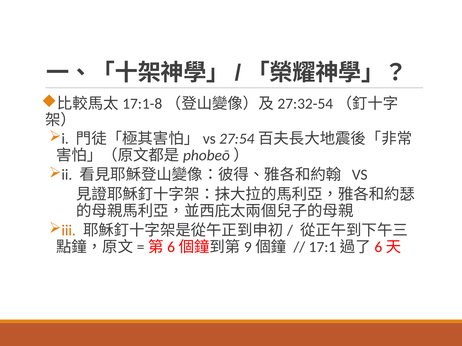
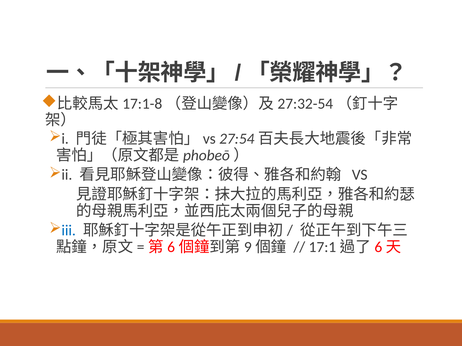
iii colour: orange -> blue (69, 231)
